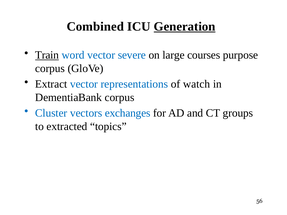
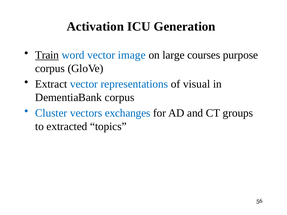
Combined: Combined -> Activation (95, 27)
Generation underline: present -> none (185, 27)
severe: severe -> image (132, 55)
watch: watch -> visual (197, 84)
